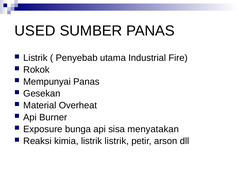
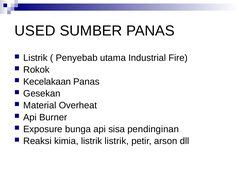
Mempunyai: Mempunyai -> Kecelakaan (47, 82)
menyatakan: menyatakan -> pendinginan (153, 129)
